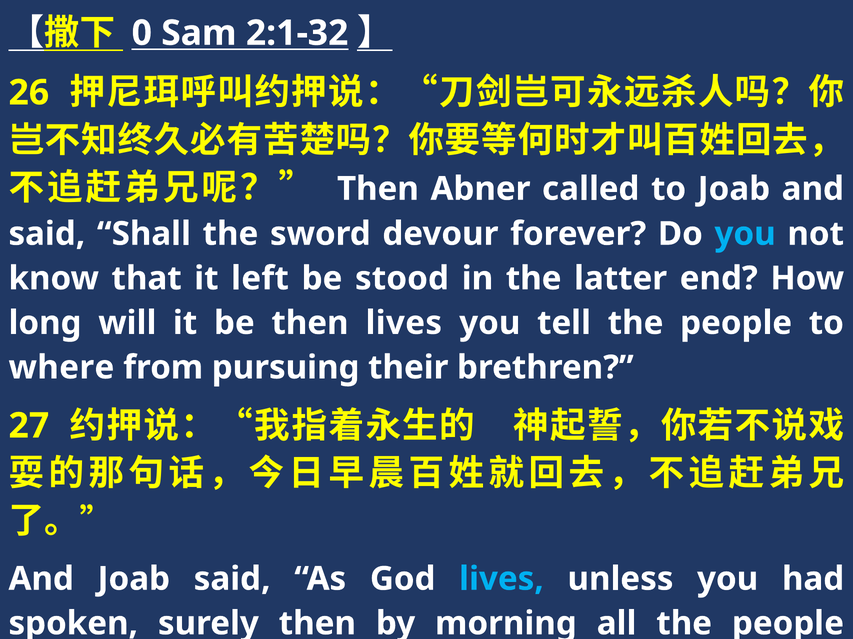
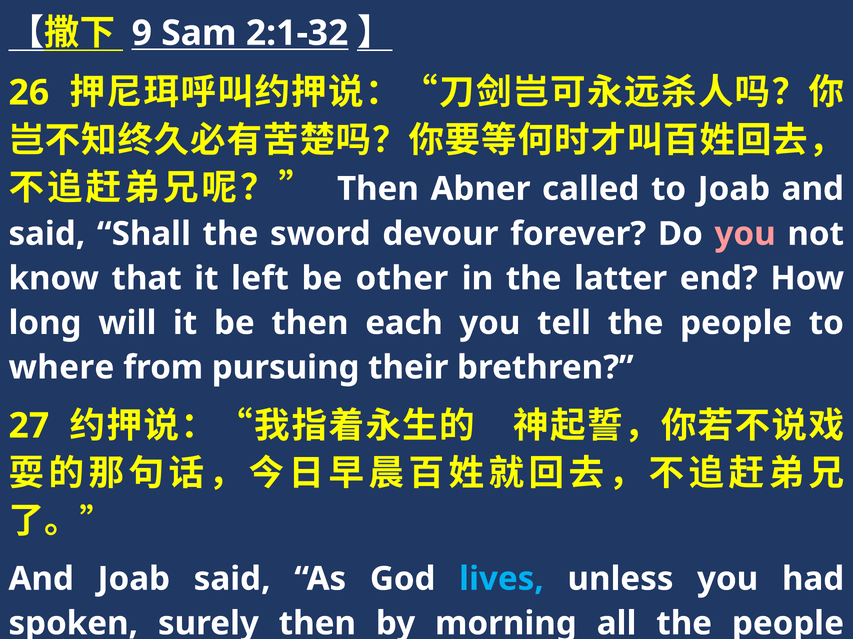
0: 0 -> 9 (142, 33)
you colour: light blue -> pink (745, 234)
stood: stood -> other (402, 279)
then lives: lives -> each (404, 323)
